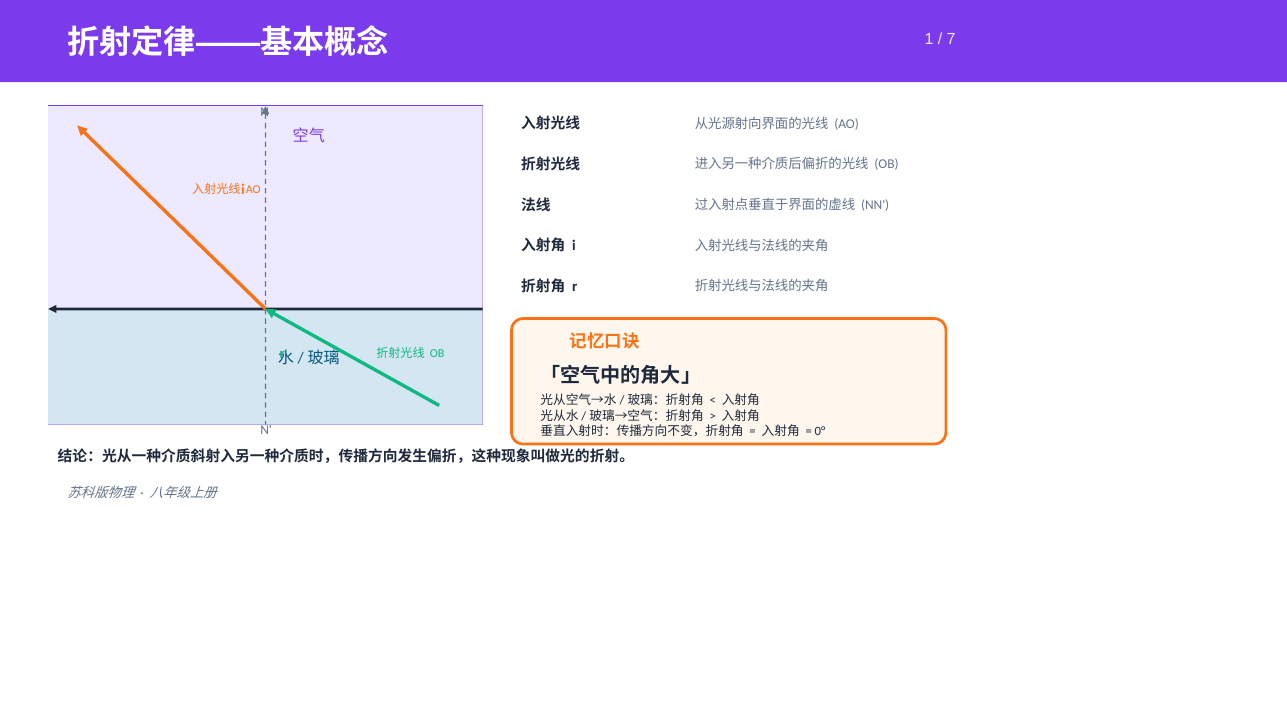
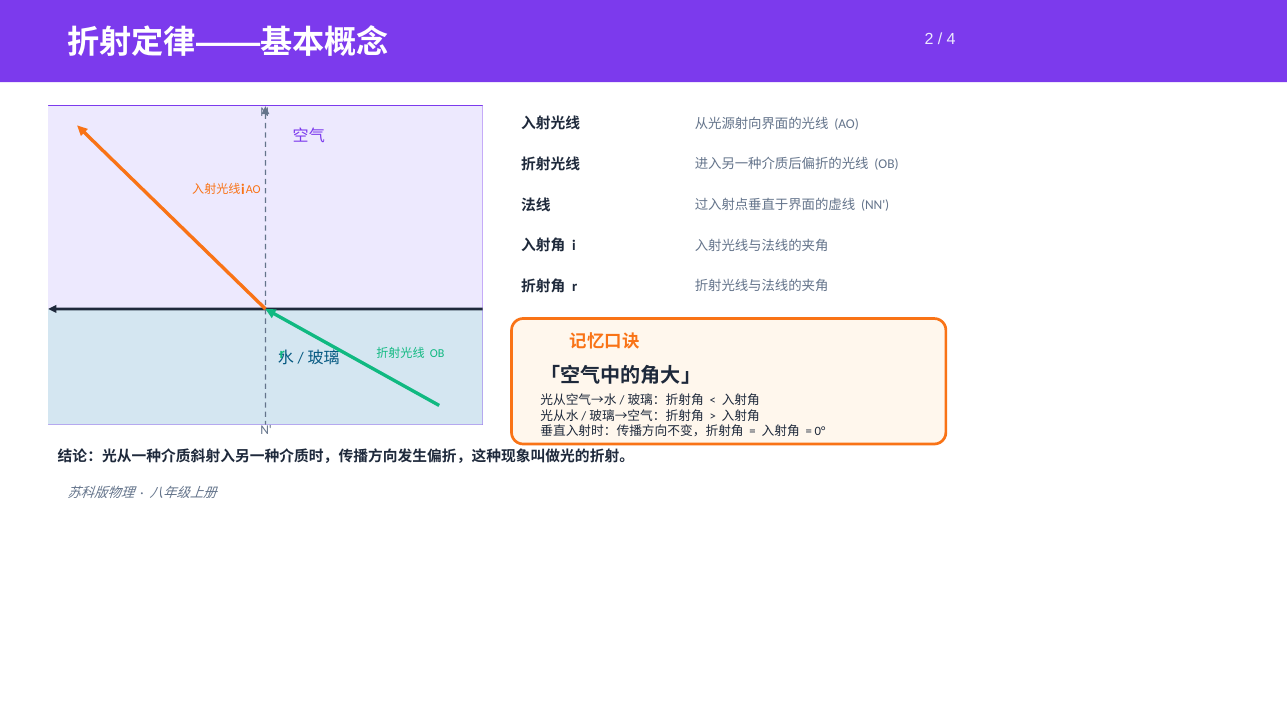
1: 1 -> 2 (929, 40)
7: 7 -> 4 (951, 40)
